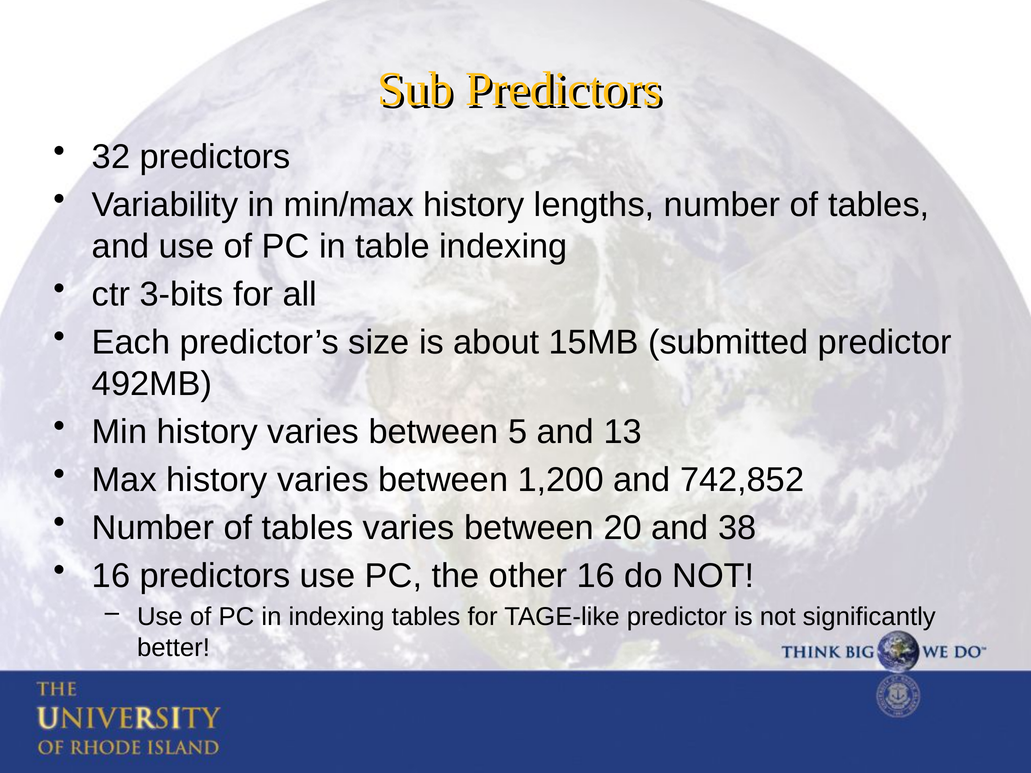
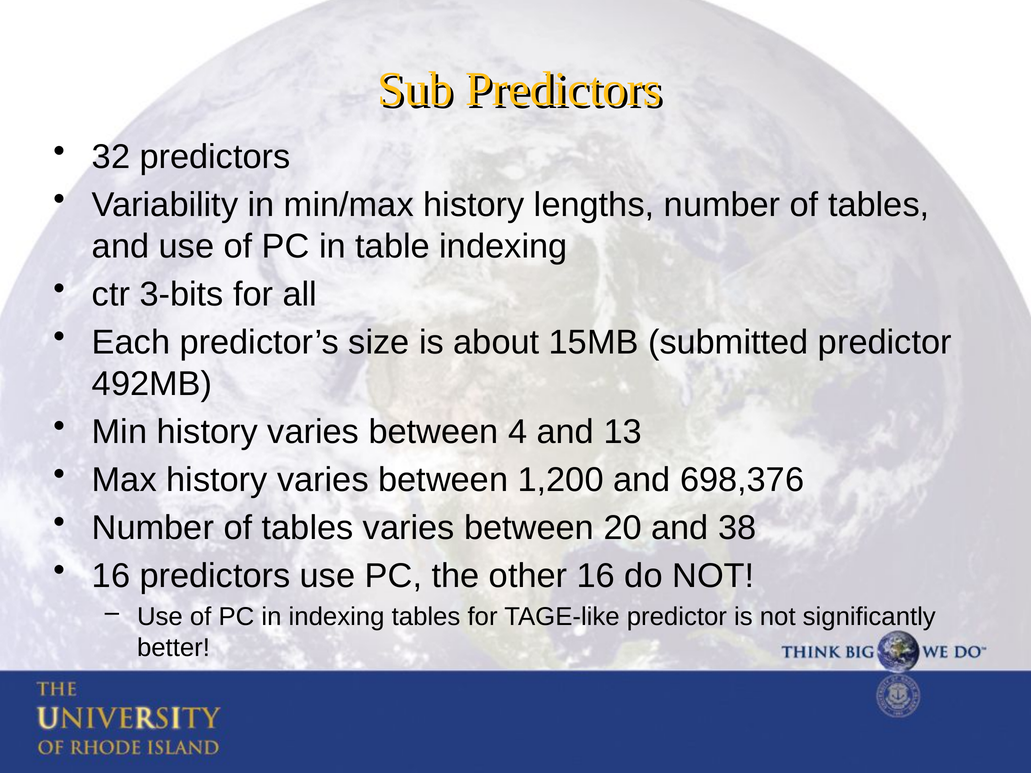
5: 5 -> 4 (518, 432)
742,852: 742,852 -> 698,376 (742, 480)
